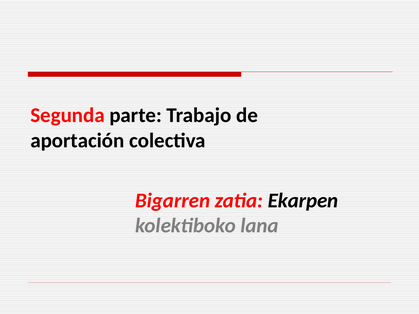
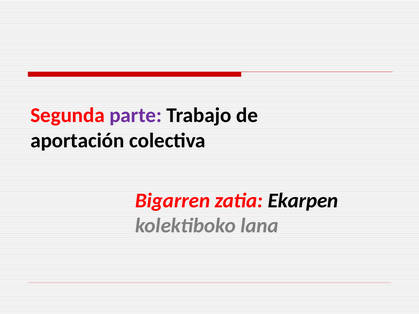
parte colour: black -> purple (136, 116)
